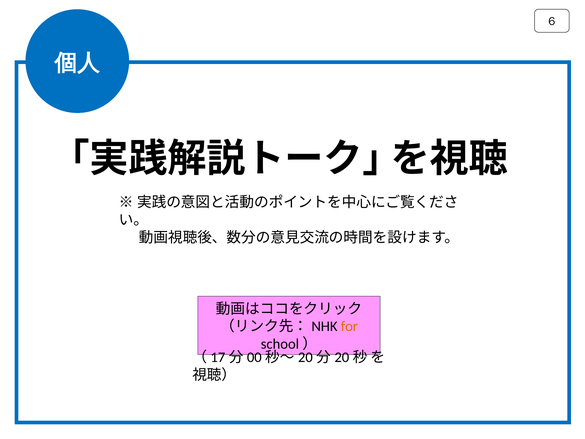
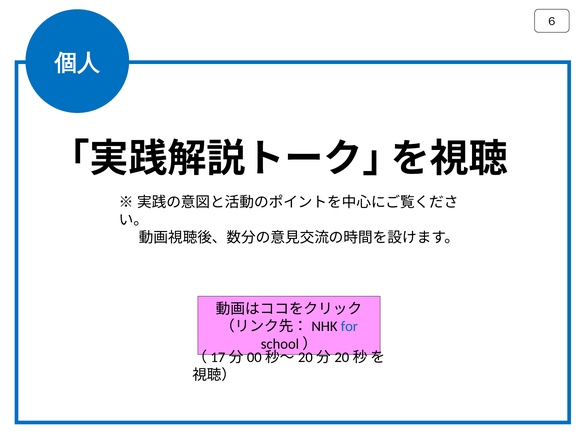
for colour: orange -> blue (349, 326)
